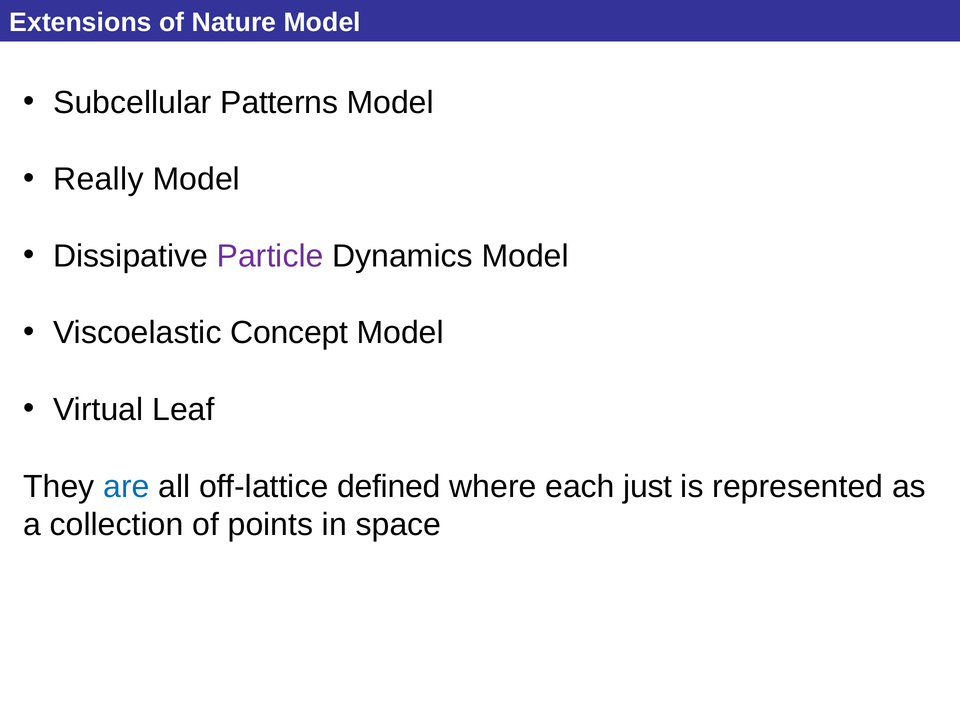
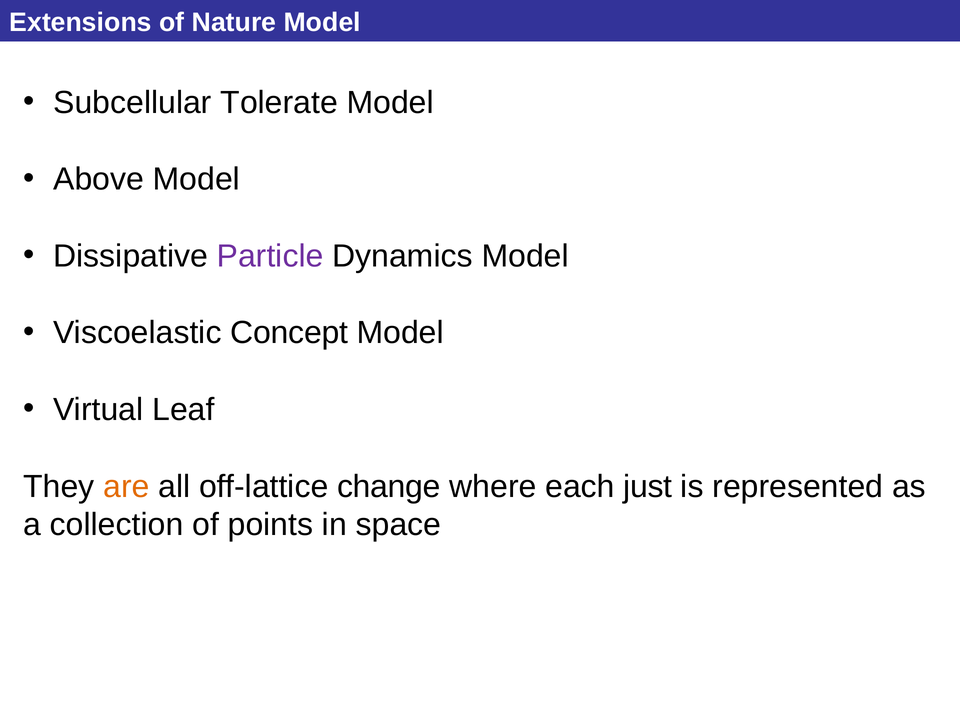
Patterns: Patterns -> Tolerate (279, 102)
Really: Really -> Above (99, 179)
are colour: blue -> orange (126, 486)
defined: defined -> change (389, 486)
